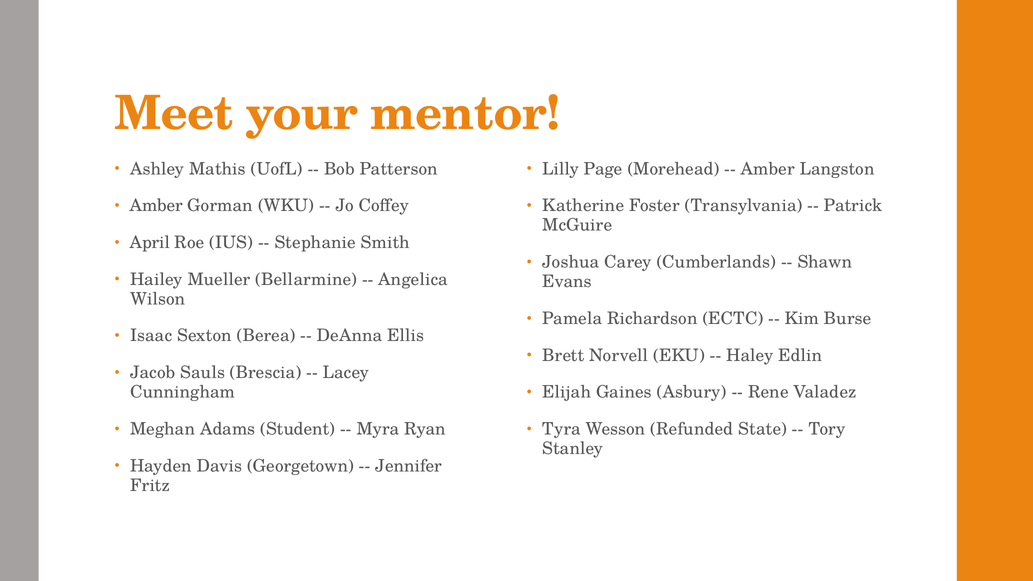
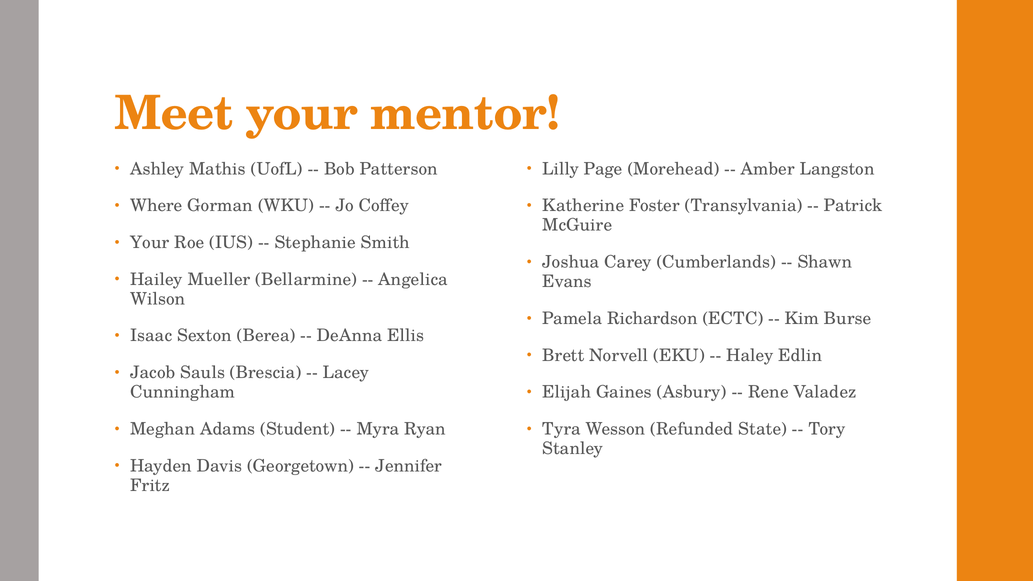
Amber: Amber -> Where (156, 206)
April: April -> Your (150, 243)
